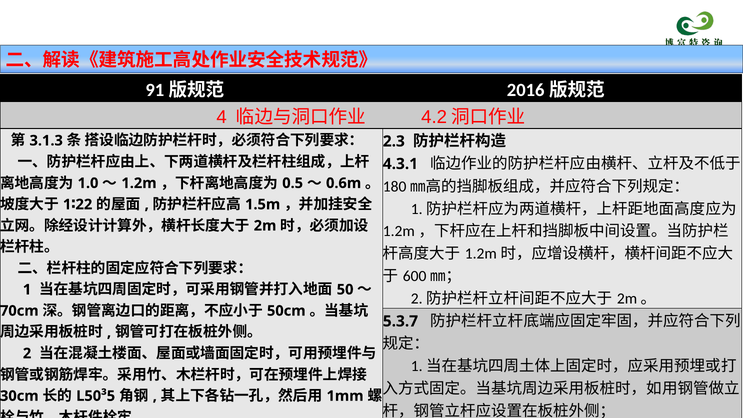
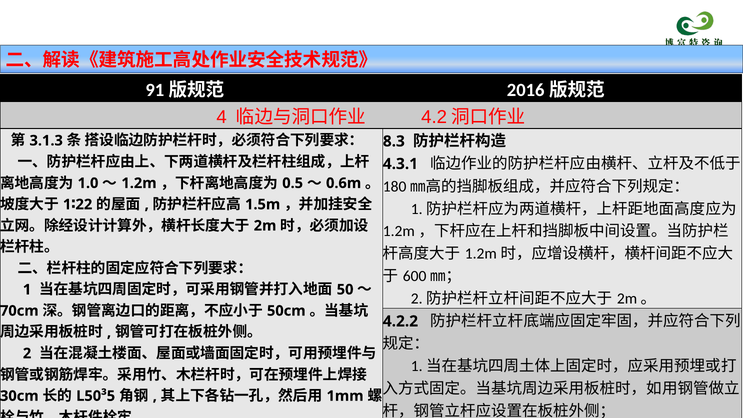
2.3: 2.3 -> 8.3 (394, 141)
5.3.7: 5.3.7 -> 4.2.2 (400, 321)
